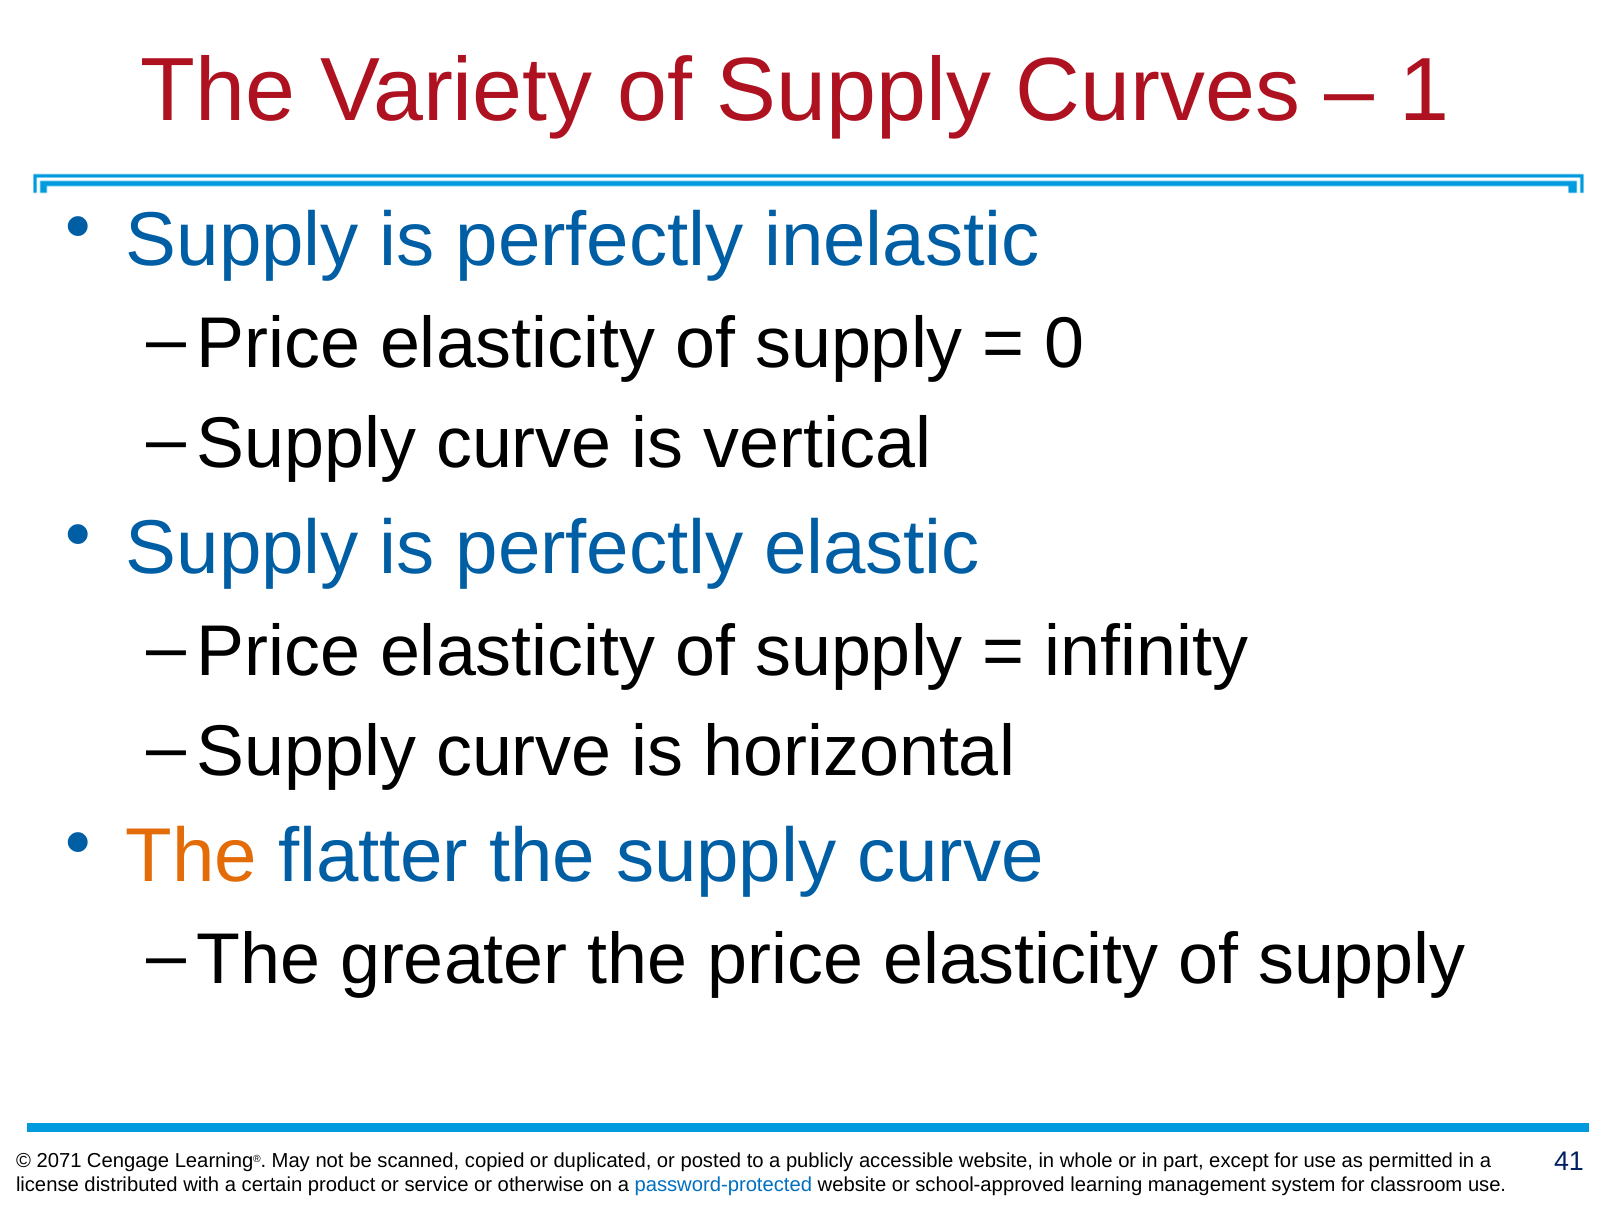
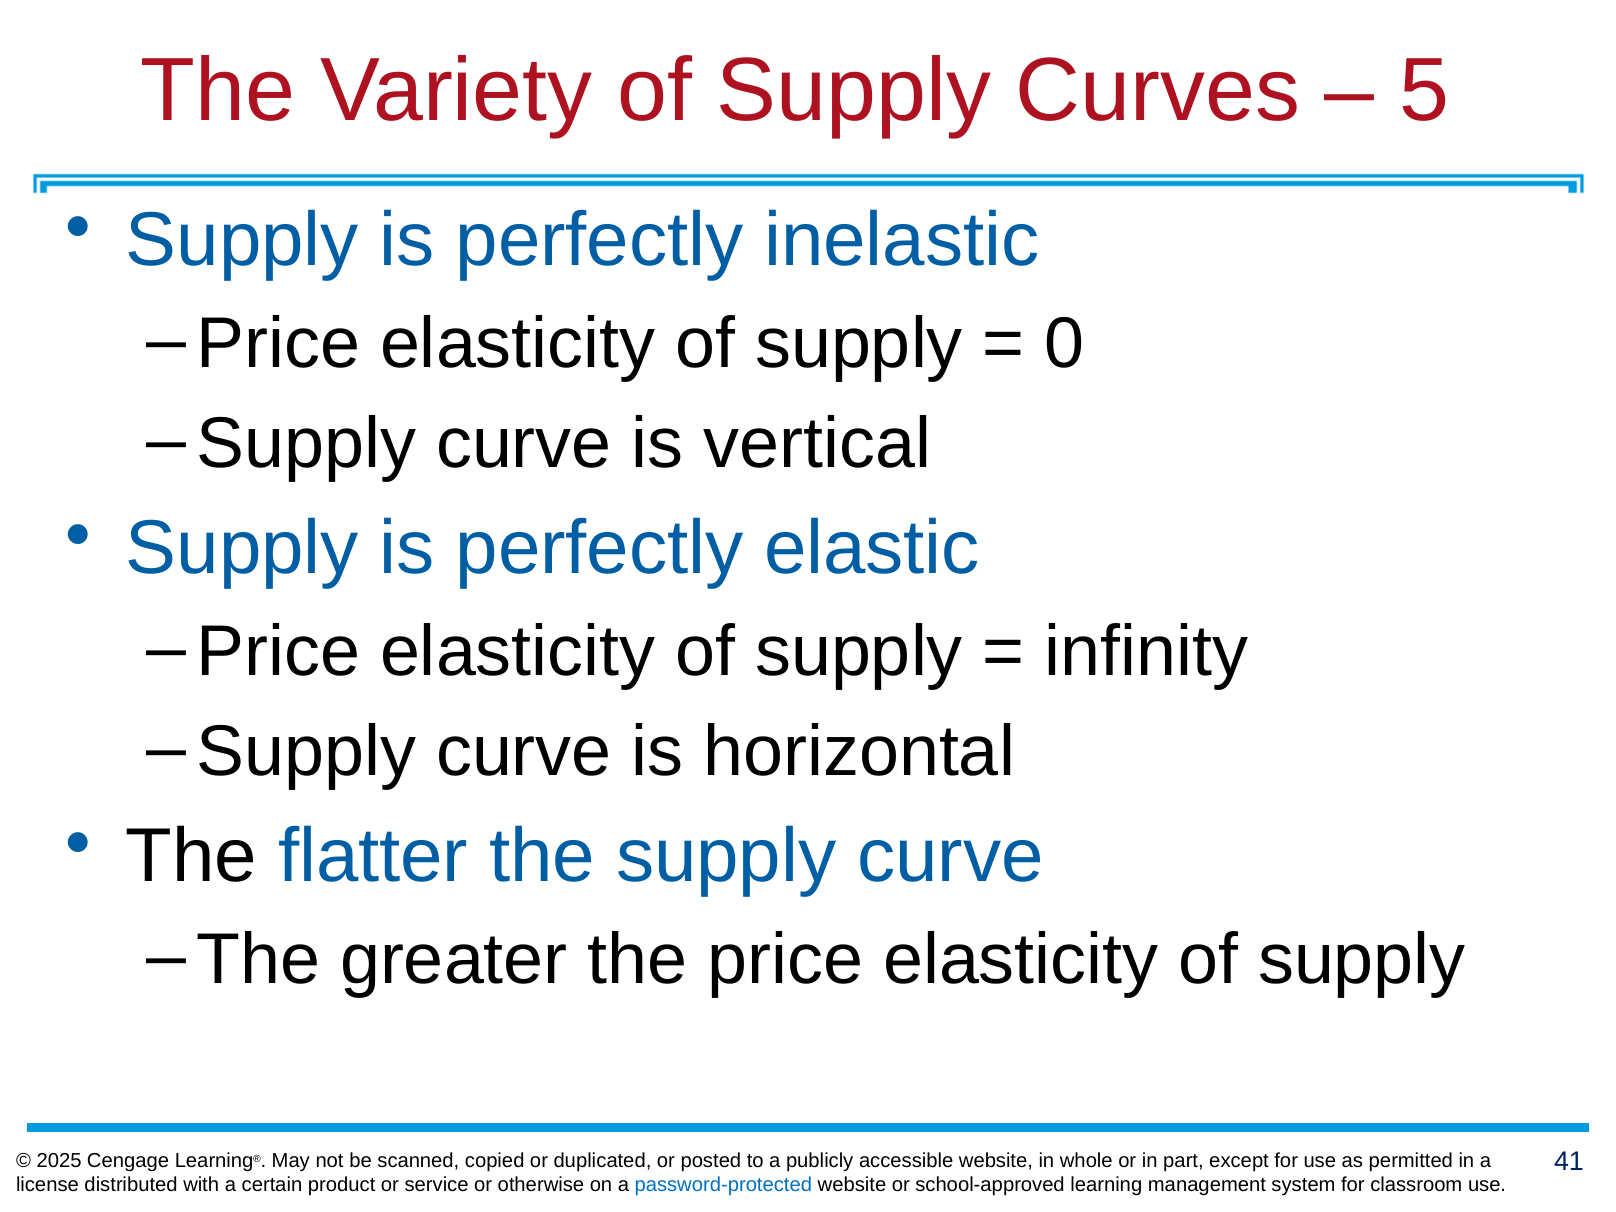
1: 1 -> 5 (1424, 91)
The colour: orange -> black (192, 856)
2071: 2071 -> 2025 (59, 1161)
